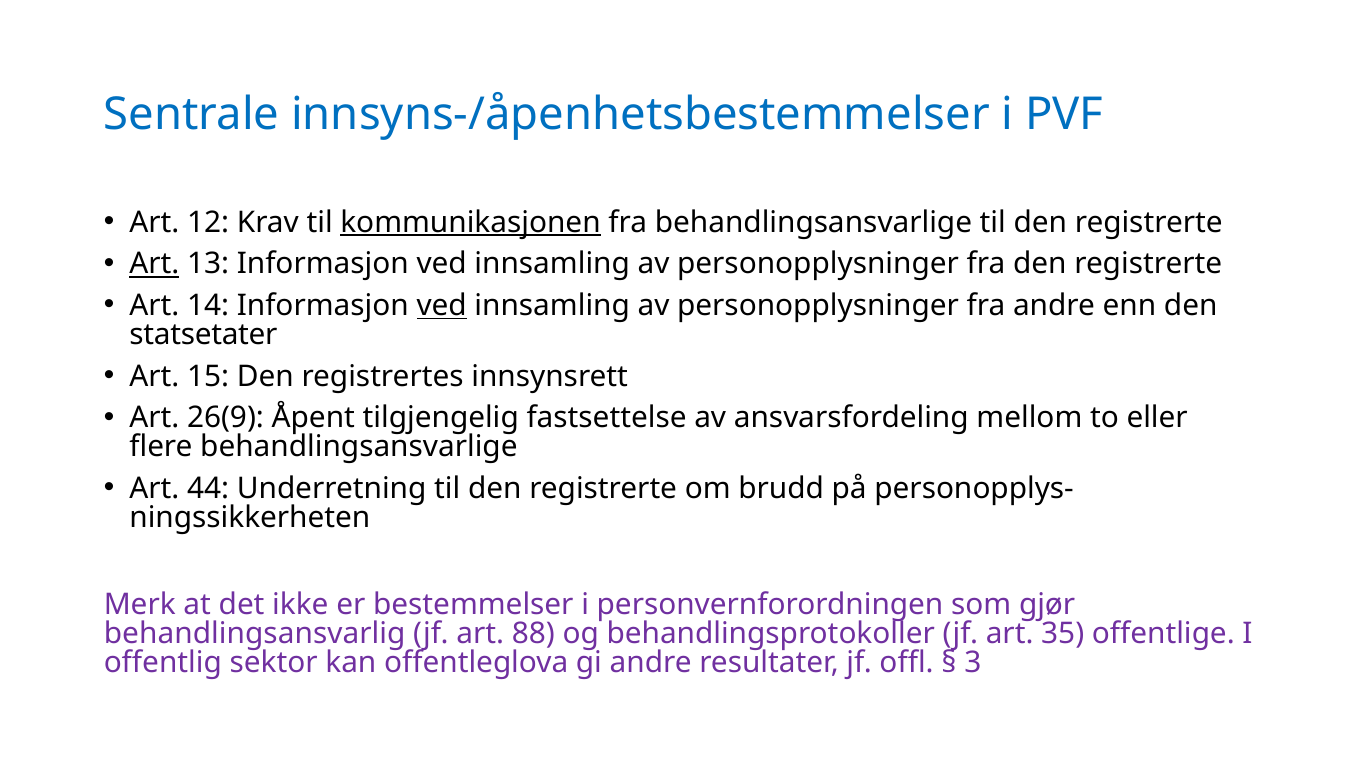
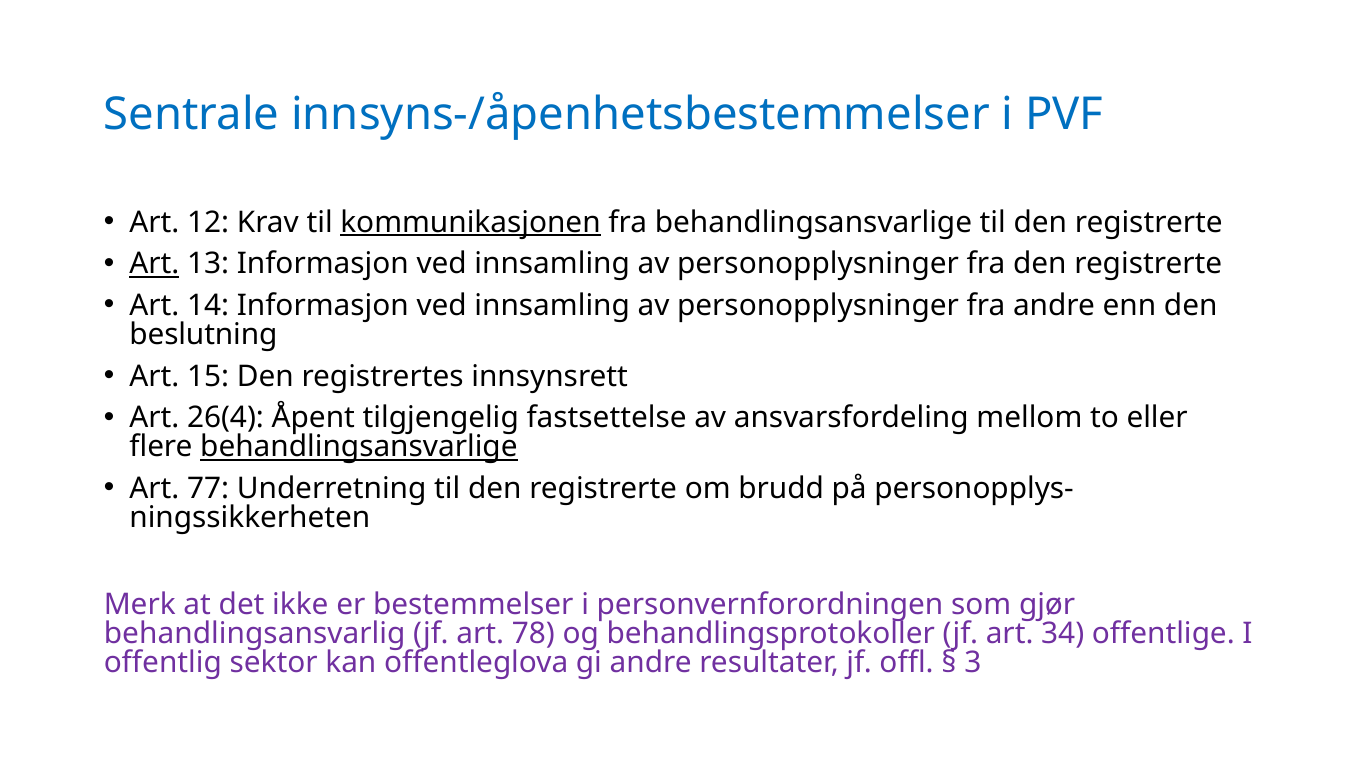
ved underline: present -> none (442, 306)
statsetater: statsetater -> beslutning (203, 335)
26(9: 26(9 -> 26(4 (225, 418)
behandlingsansvarlige underline: none -> present (359, 447)
44: 44 -> 77 (208, 489)
88: 88 -> 78 (533, 633)
35: 35 -> 34 (1063, 633)
